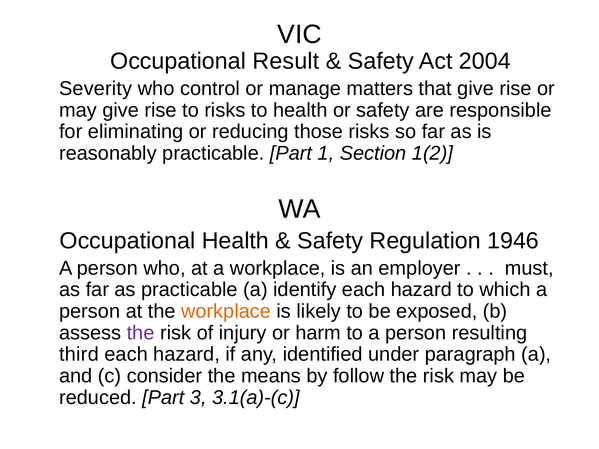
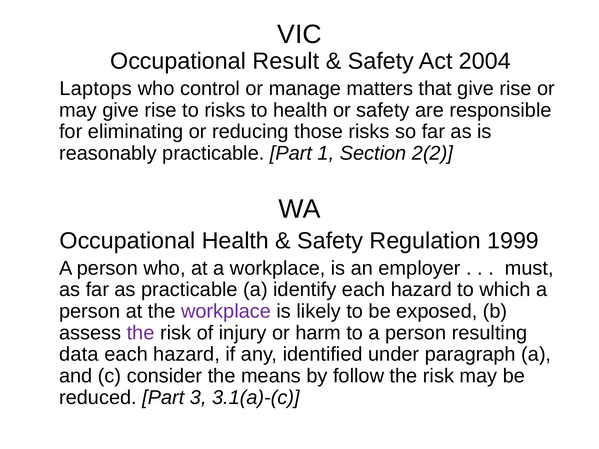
Severity: Severity -> Laptops (96, 89)
1(2: 1(2 -> 2(2 (432, 153)
1946: 1946 -> 1999 (513, 241)
workplace colour: orange -> purple (226, 311)
third: third -> data (79, 355)
